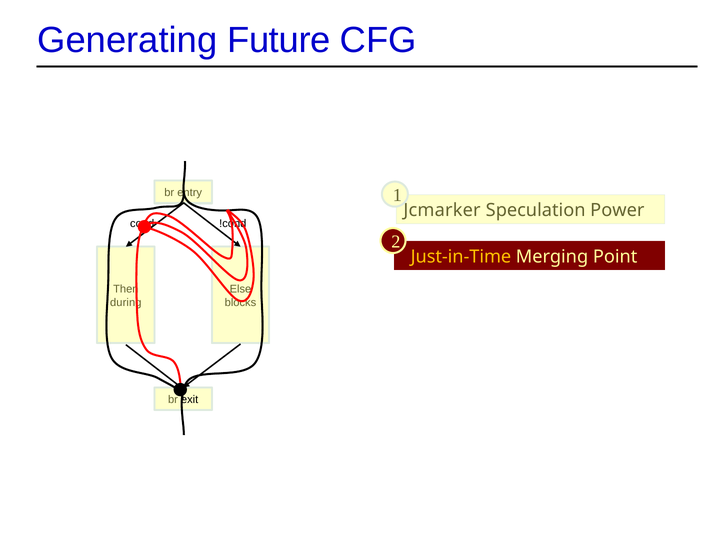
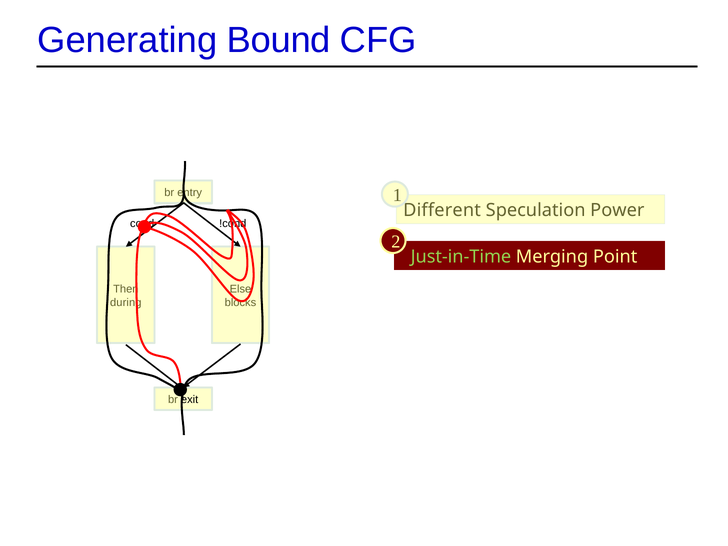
Future: Future -> Bound (279, 40)
Jcmarker: Jcmarker -> Different (442, 210)
Just-in-Time colour: yellow -> light green (461, 257)
